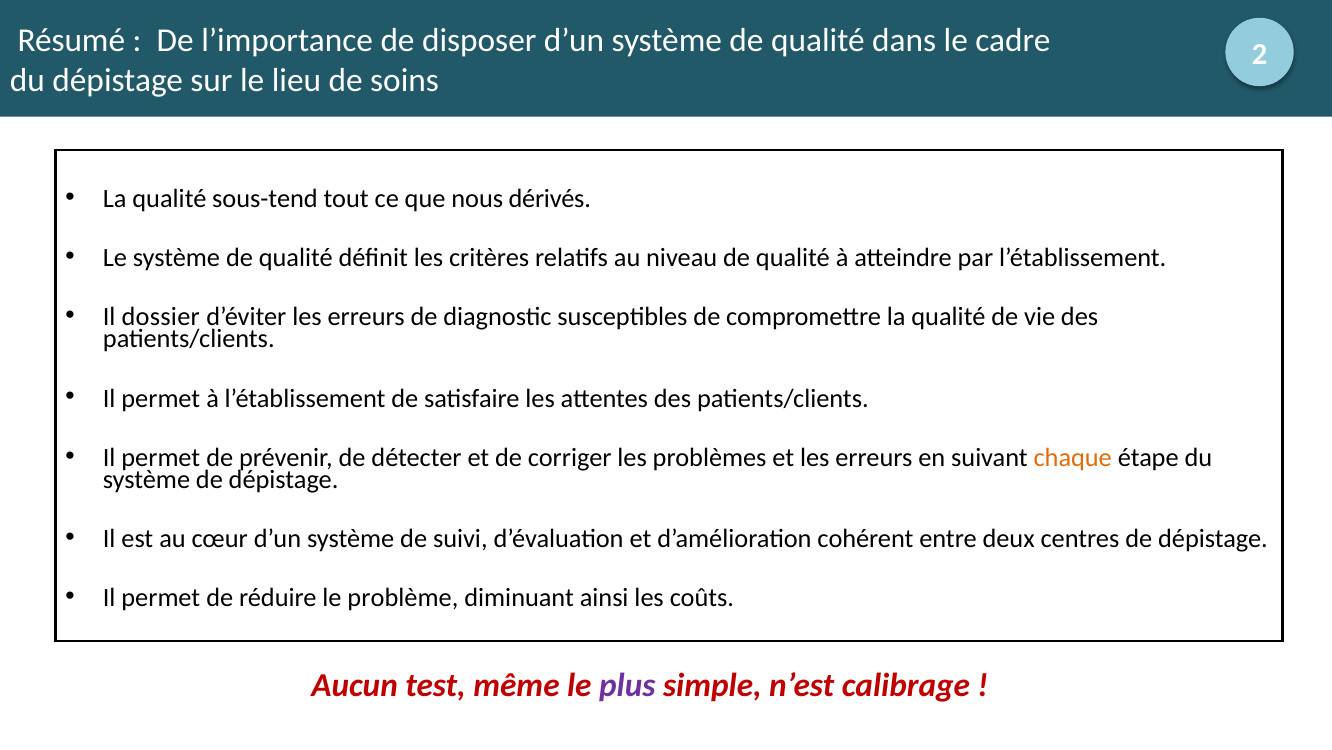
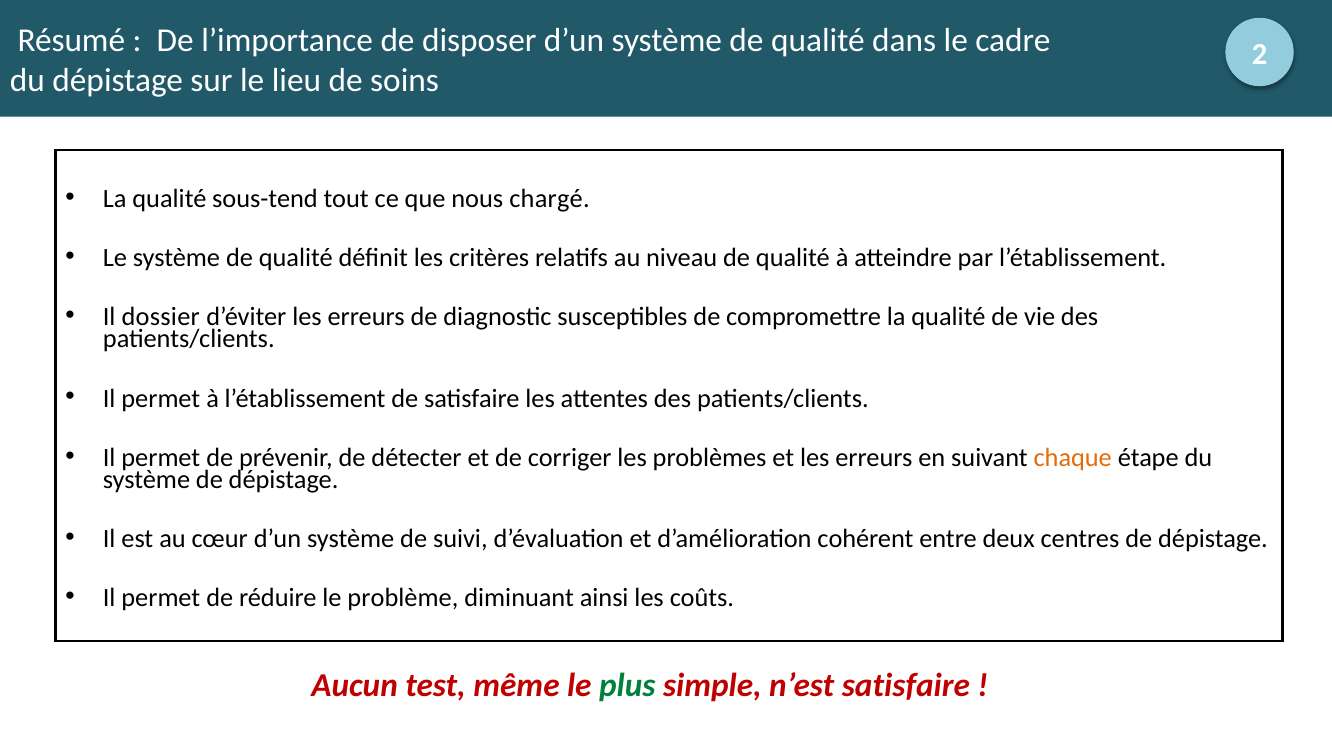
dérivés: dérivés -> chargé (550, 198)
plus colour: purple -> green (627, 685)
n’est calibrage: calibrage -> satisfaire (906, 685)
